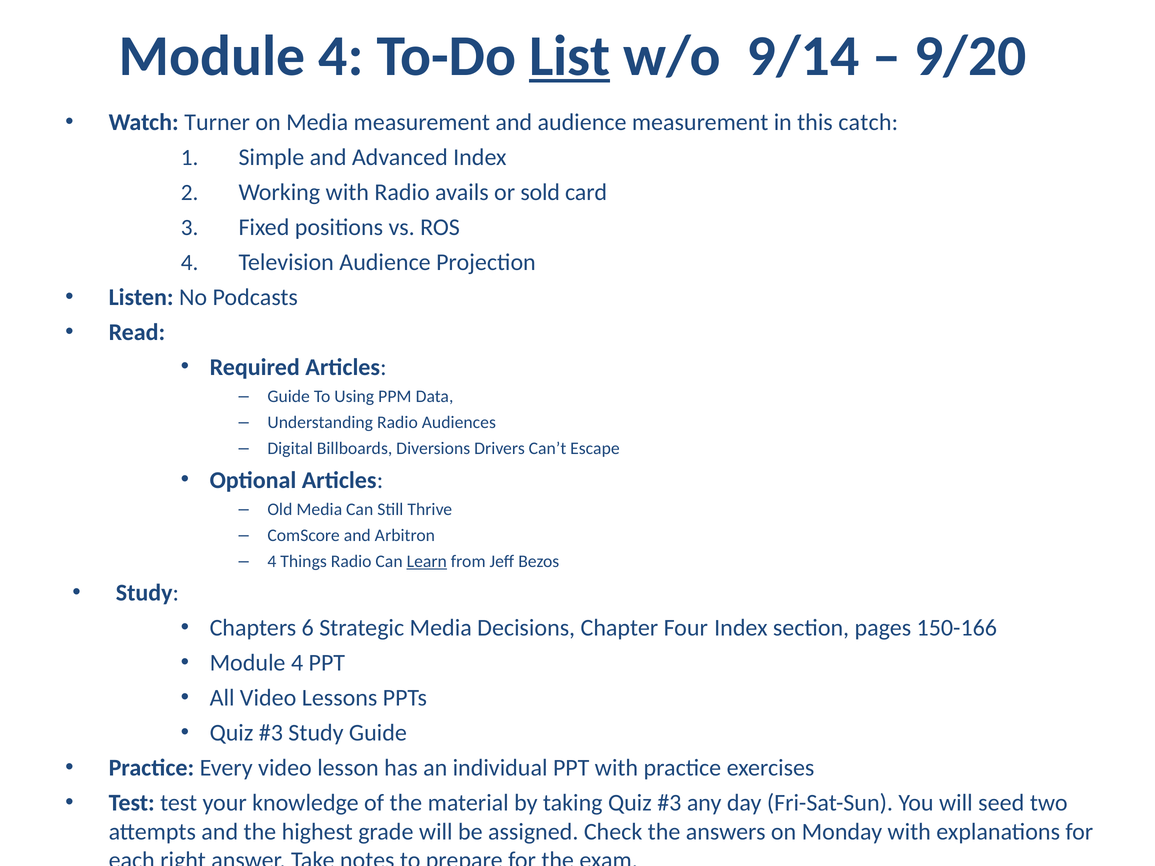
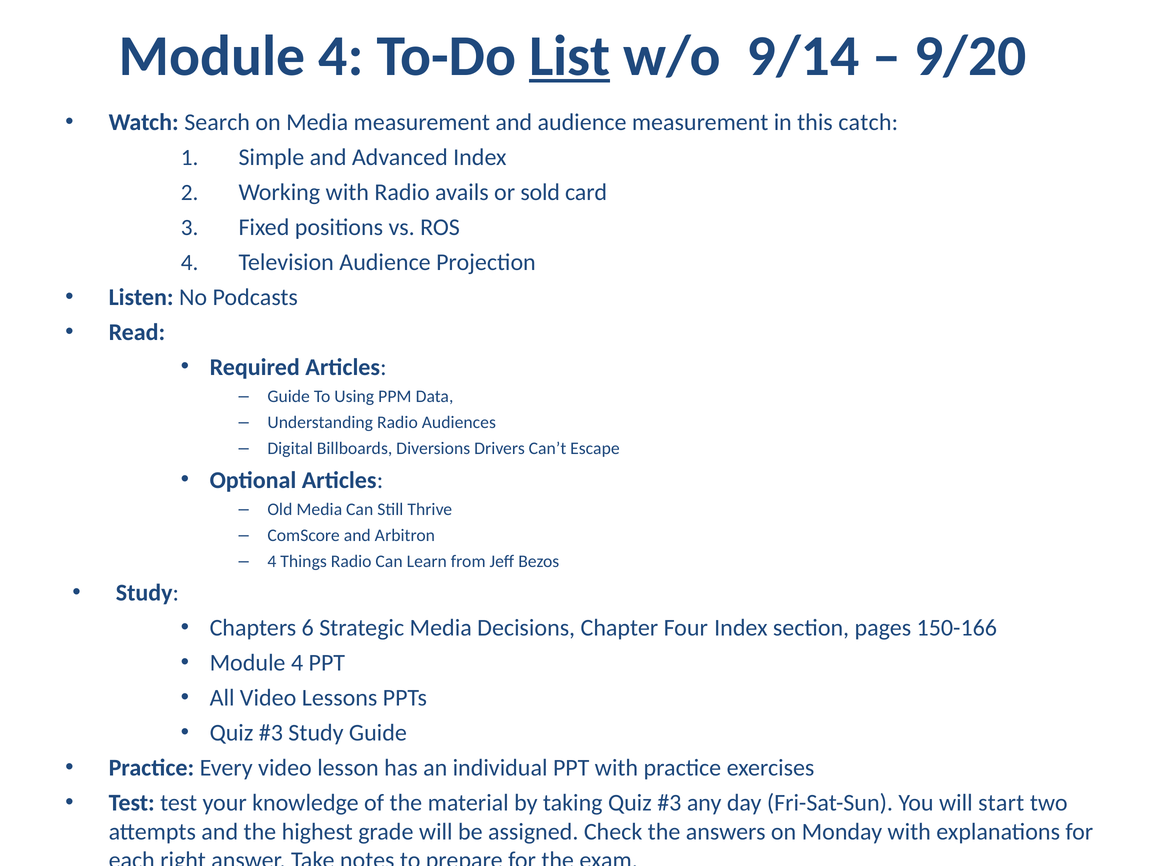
Turner: Turner -> Search (217, 122)
Learn underline: present -> none (427, 562)
seed: seed -> start (1001, 803)
